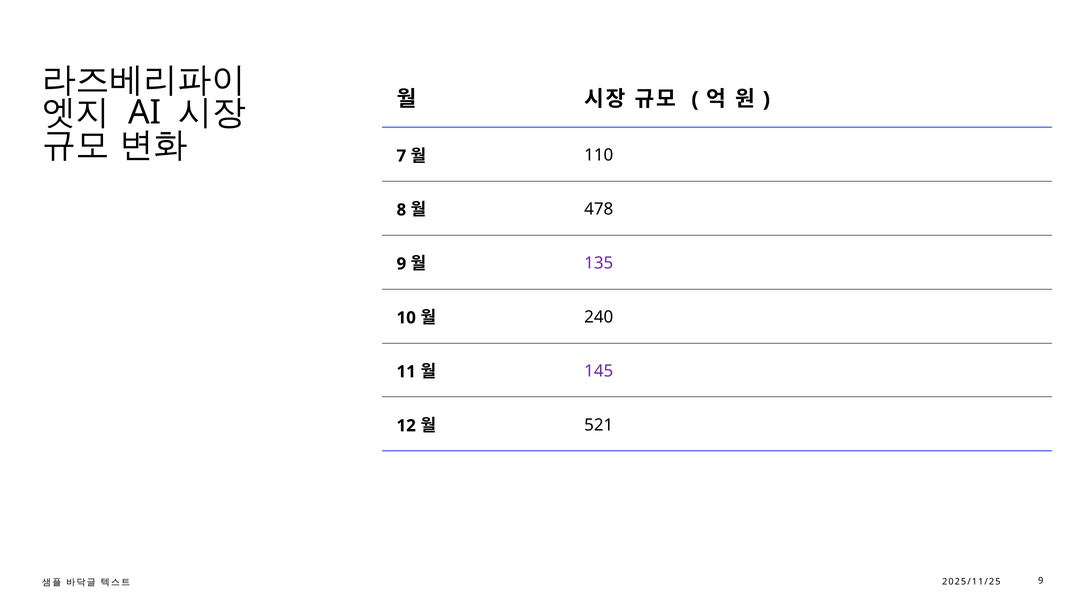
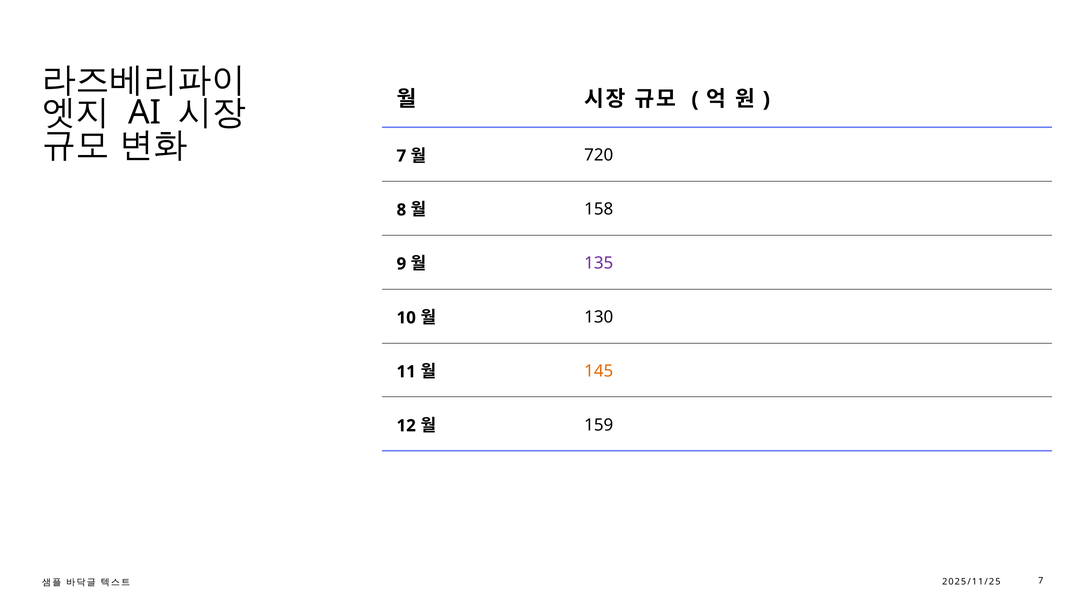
110: 110 -> 720 (599, 155)
478: 478 -> 158 (599, 209)
240: 240 -> 130 (599, 317)
145 colour: purple -> orange (599, 371)
521: 521 -> 159 (599, 425)
2025/11/25 9: 9 -> 7 (1041, 581)
